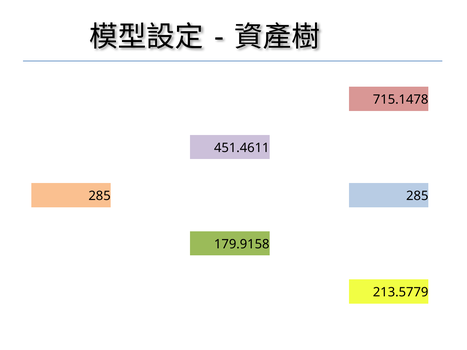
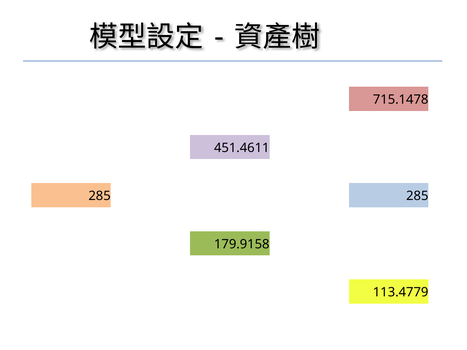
213.5779: 213.5779 -> 113.4779 (401, 293)
